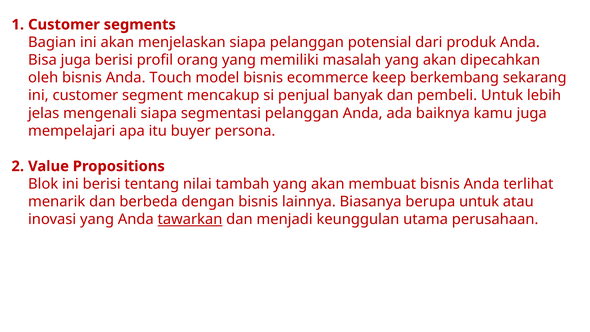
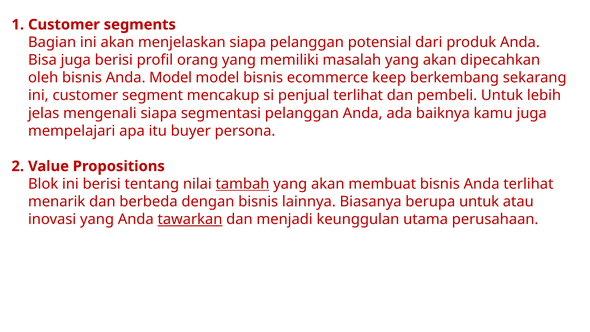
Anda Touch: Touch -> Model (171, 78)
penjual banyak: banyak -> terlihat (358, 95)
tambah underline: none -> present (242, 184)
